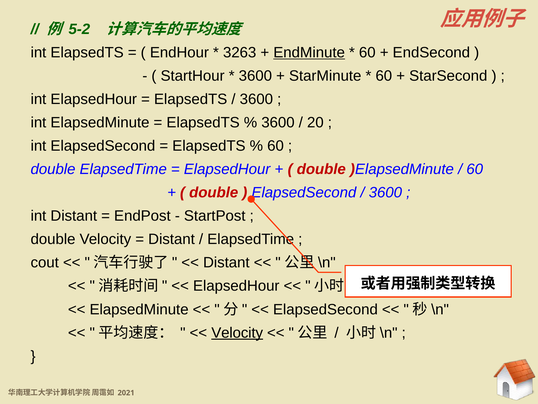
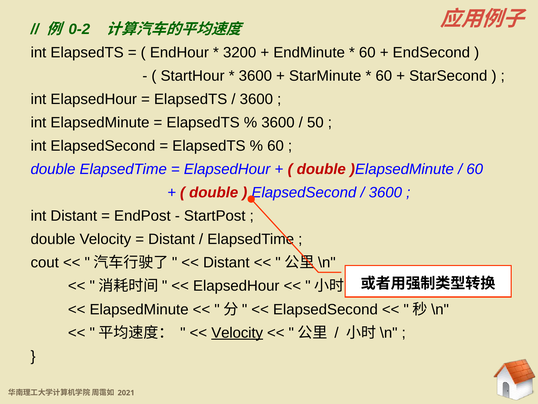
5-2: 5-2 -> 0-2 (79, 29)
3263: 3263 -> 3200 (240, 52)
EndMinute underline: present -> none (309, 52)
20: 20 -> 50 (315, 122)
